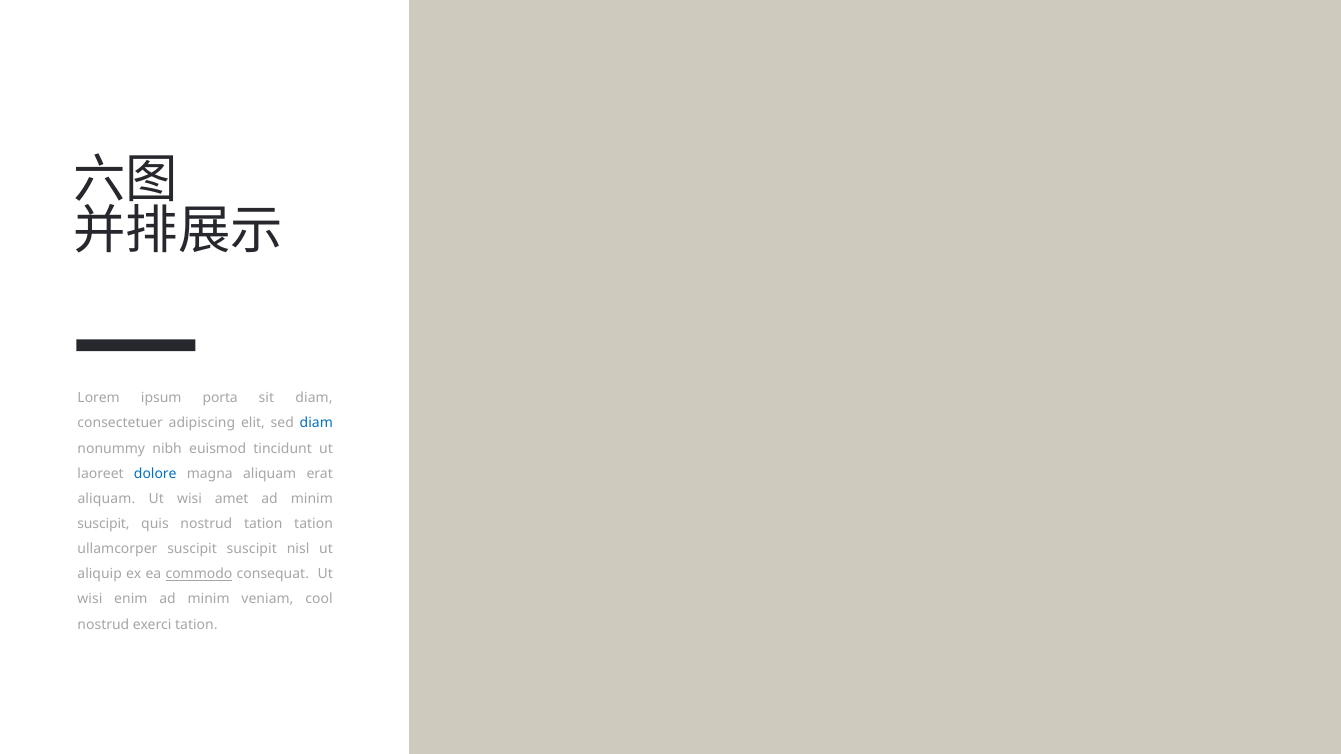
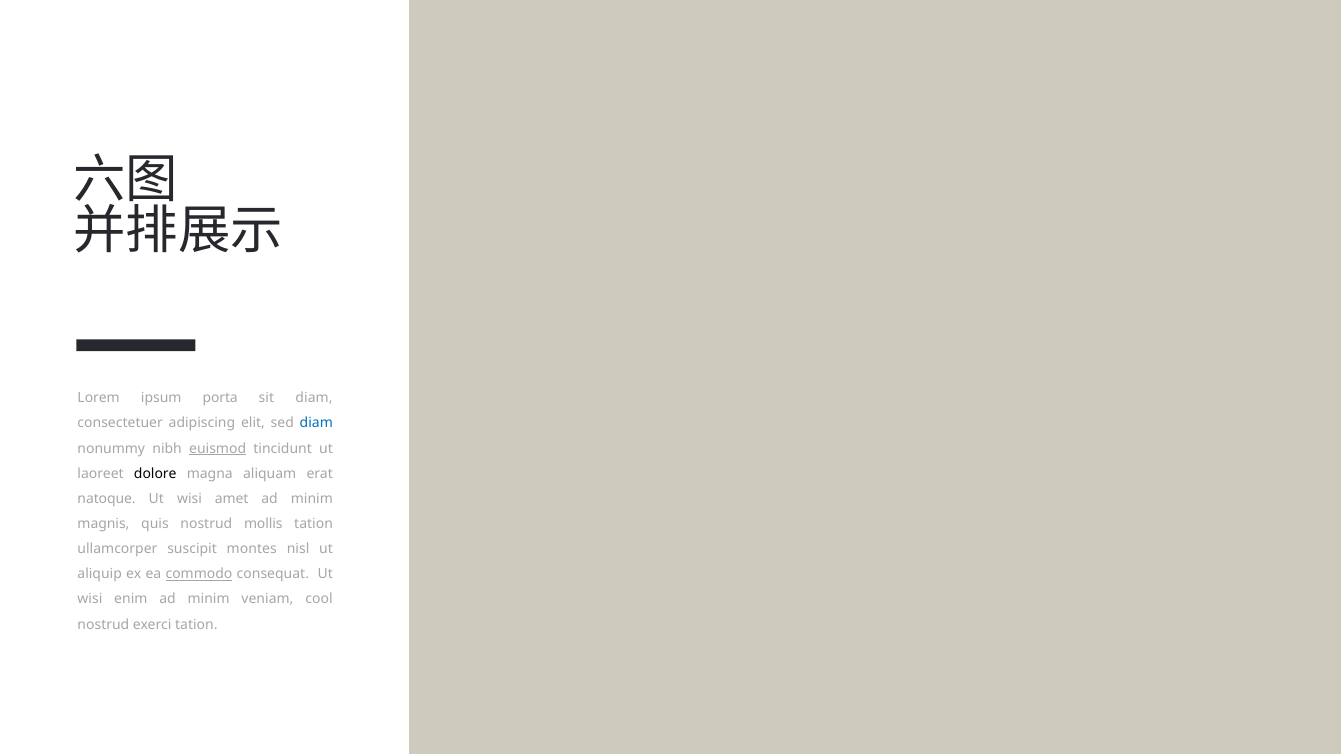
euismod underline: none -> present (218, 449)
dolore colour: blue -> black (155, 474)
aliquam: aliquam -> natoque (107, 499)
suscipit: suscipit -> magnis (103, 524)
nostrud tation: tation -> mollis (263, 524)
suscipit suscipit: suscipit -> montes (252, 549)
